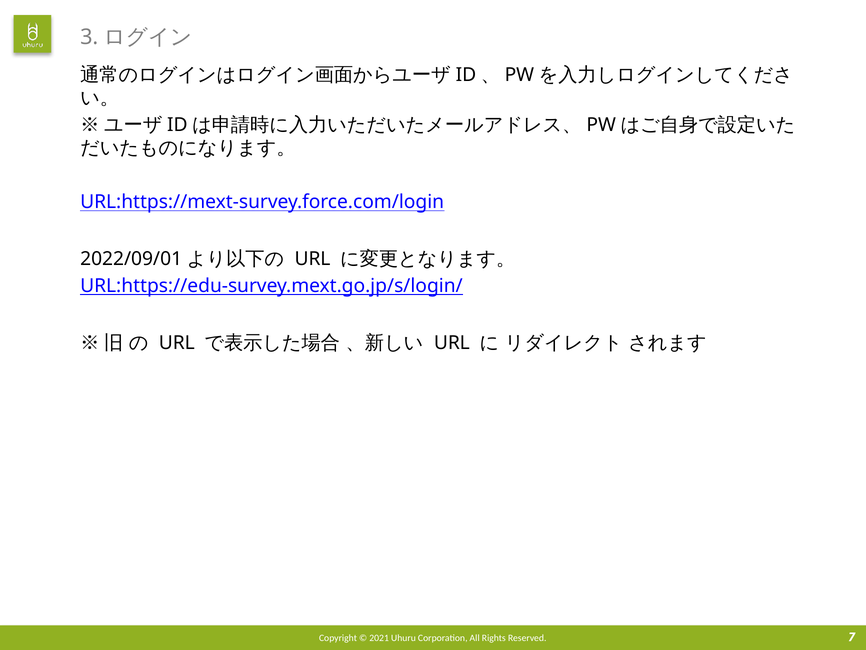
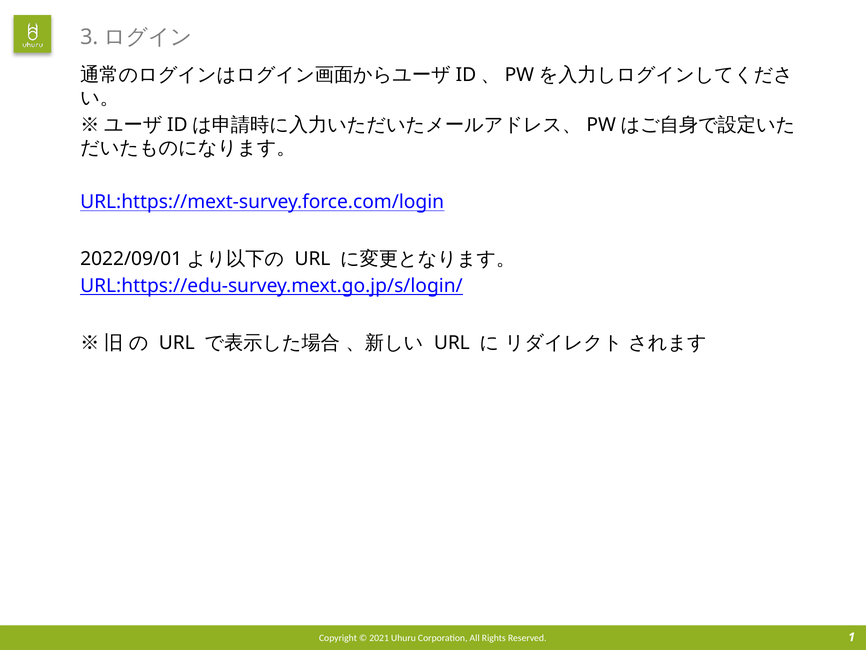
7: 7 -> 1 (852, 637)
